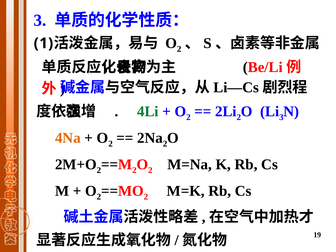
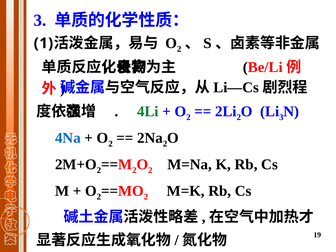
4Na colour: orange -> blue (68, 138)
